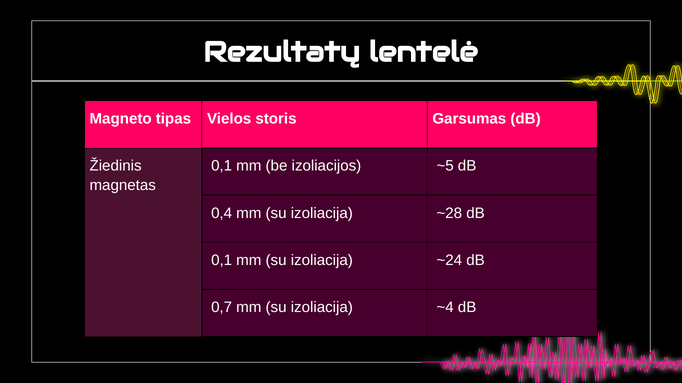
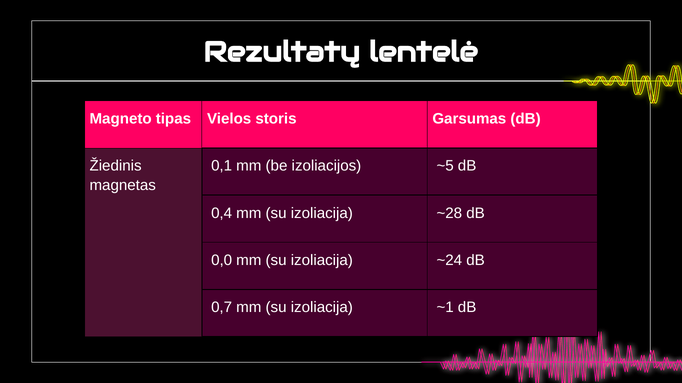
0,1: 0,1 -> 0,0 (222, 261)
~4: ~4 -> ~1 (445, 308)
